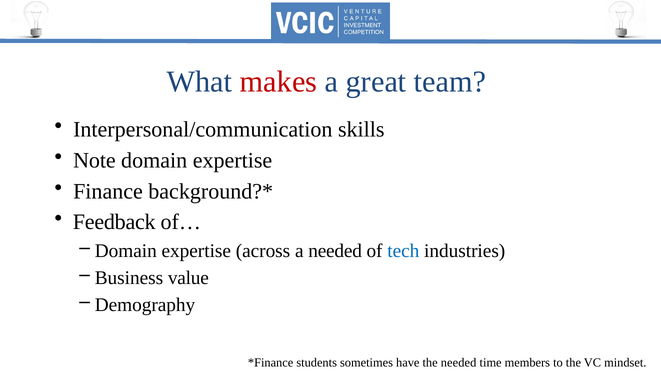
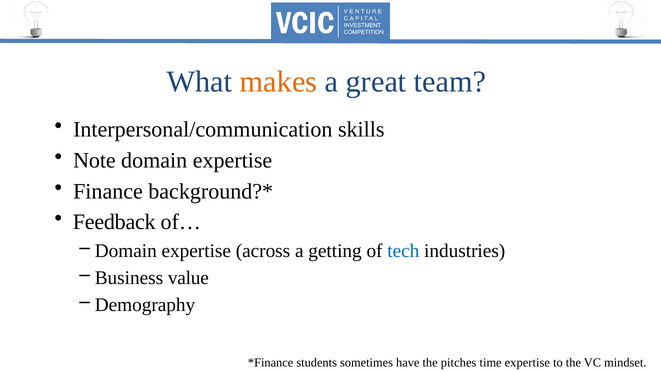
makes colour: red -> orange (279, 82)
a needed: needed -> getting (335, 251)
the needed: needed -> pitches (459, 363)
time members: members -> expertise (527, 363)
